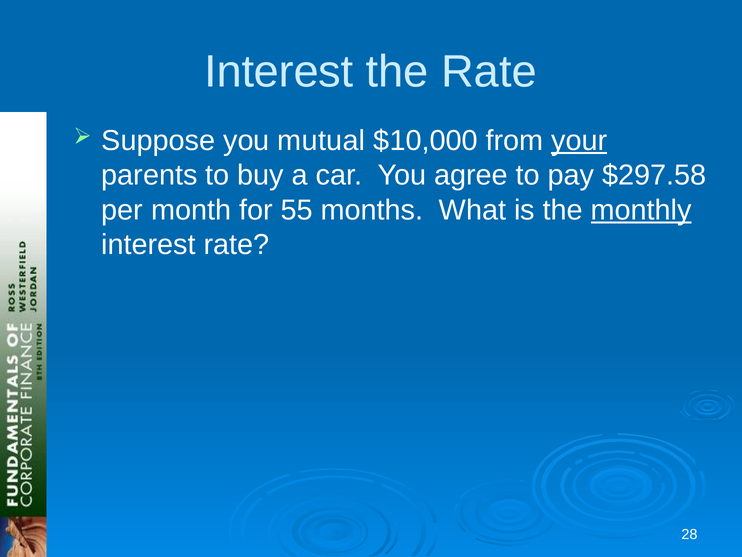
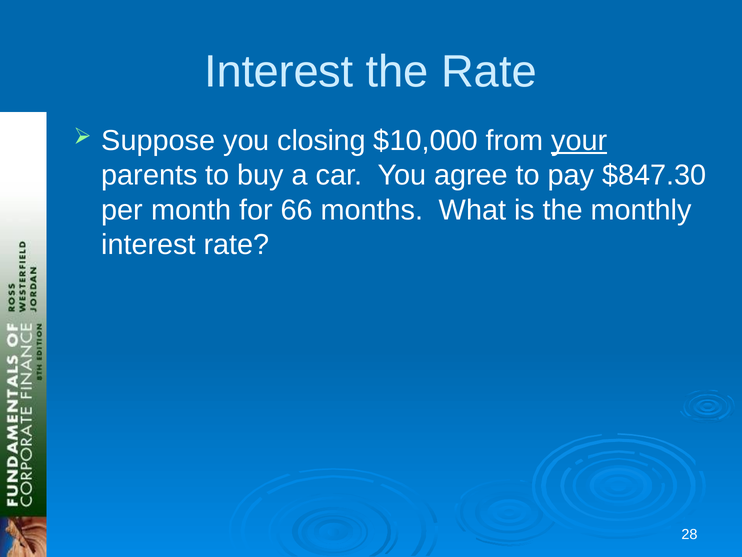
mutual: mutual -> closing (322, 141)
$297.58: $297.58 -> $847.30 (654, 175)
55: 55 -> 66 (297, 210)
monthly underline: present -> none (641, 210)
